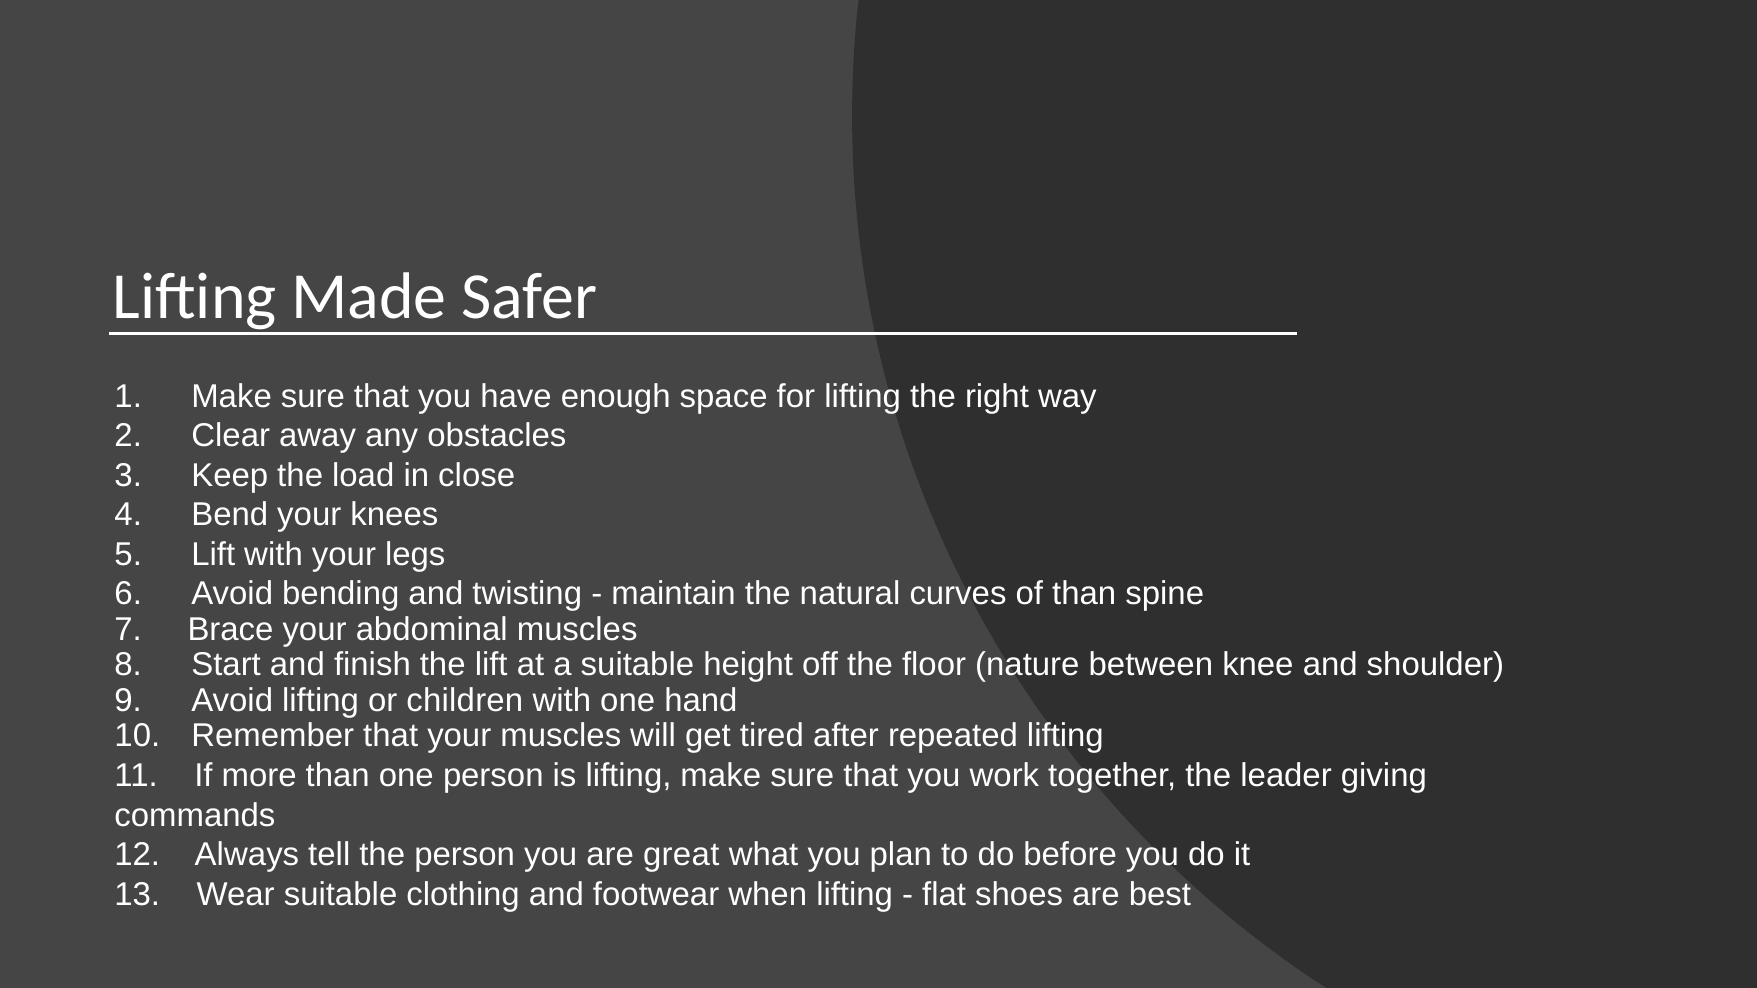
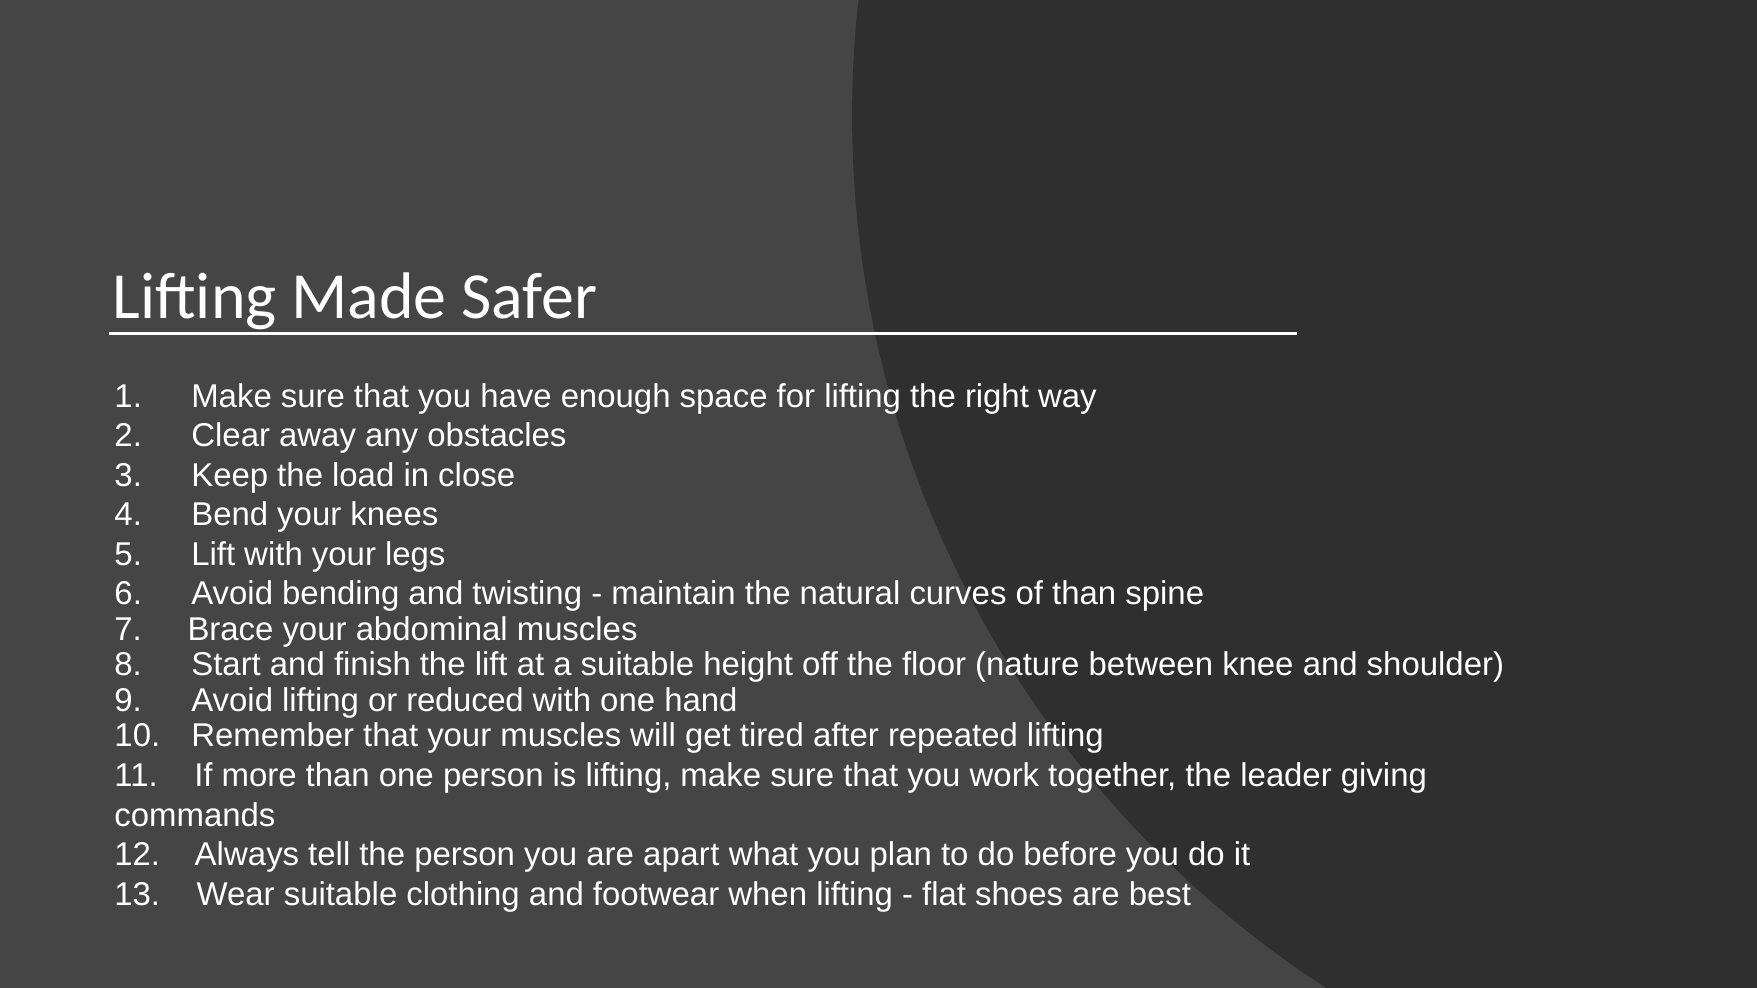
children: children -> reduced (465, 701)
great: great -> apart (681, 855)
